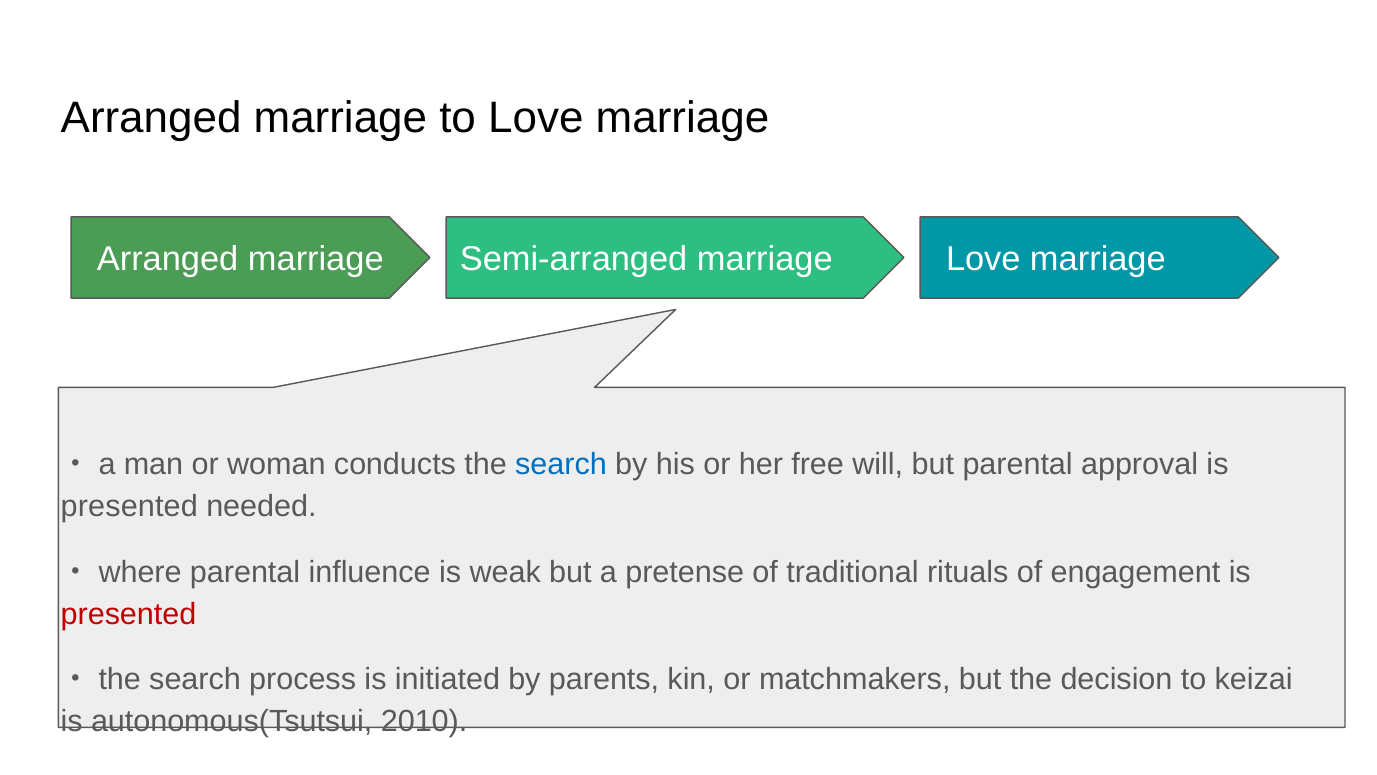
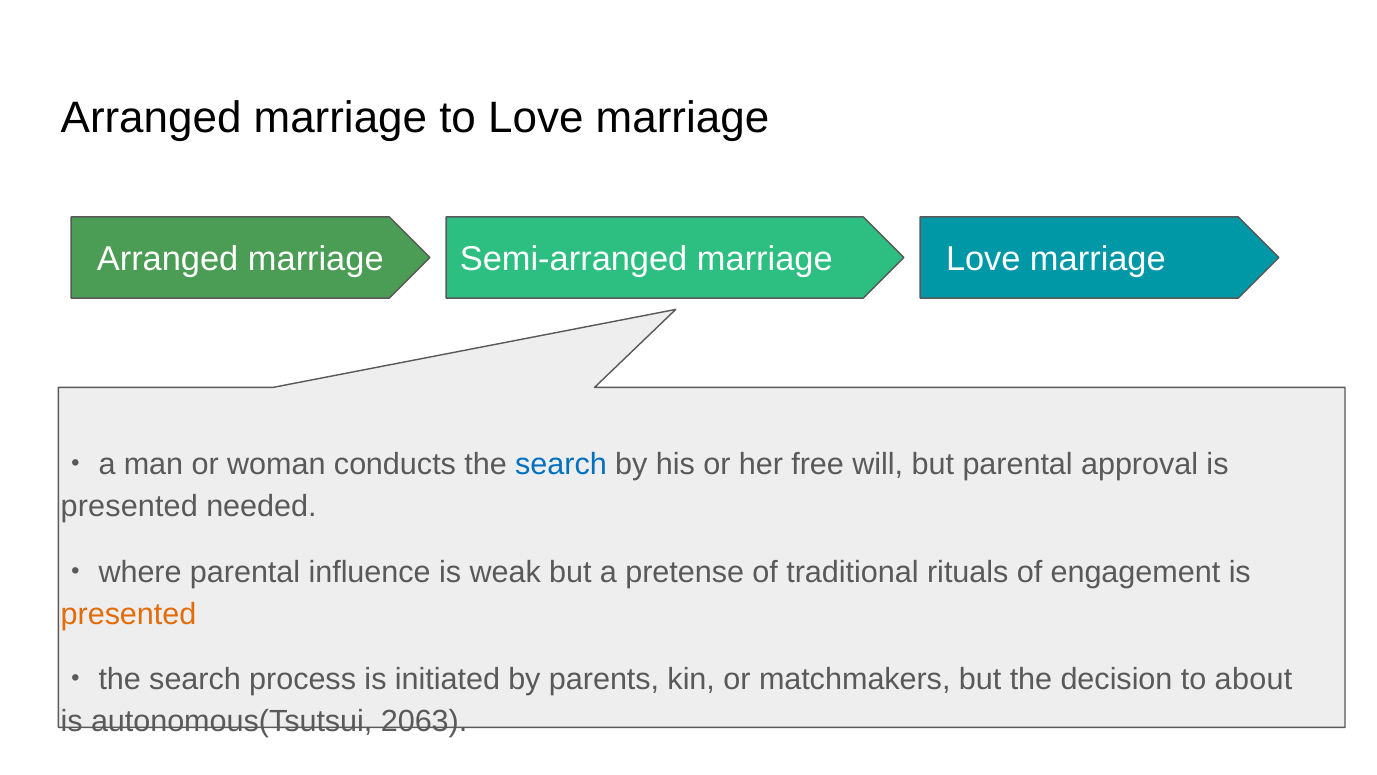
presented colour: red -> orange (128, 614)
keizai: keizai -> about (1254, 679)
2010: 2010 -> 2063 (424, 721)
